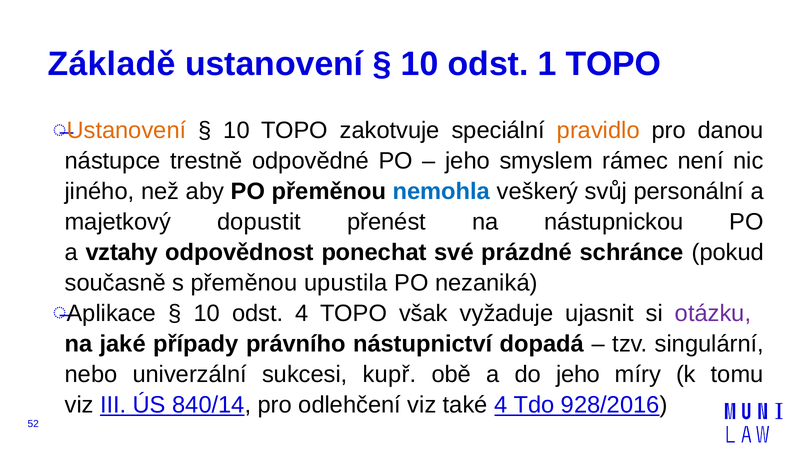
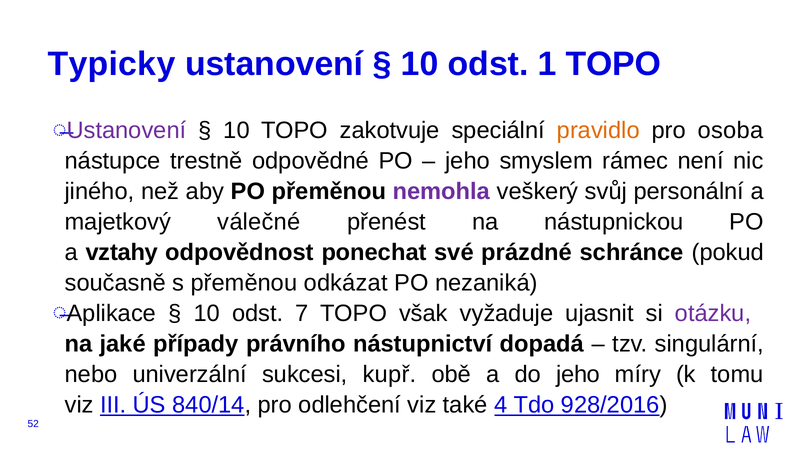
Základě: Základě -> Typicky (112, 64)
Ustanovení colour: orange -> purple (126, 131)
danou: danou -> osoba (731, 131)
nemohla colour: blue -> purple (441, 191)
dopustit: dopustit -> válečné (259, 222)
upustila: upustila -> odkázat (346, 283)
odst 4: 4 -> 7 (302, 313)
